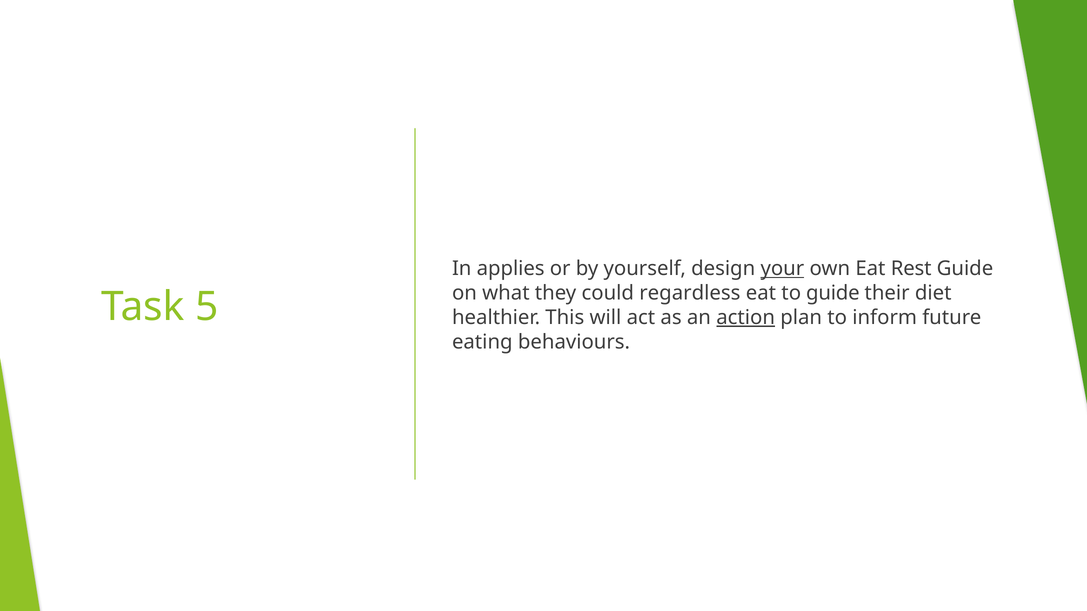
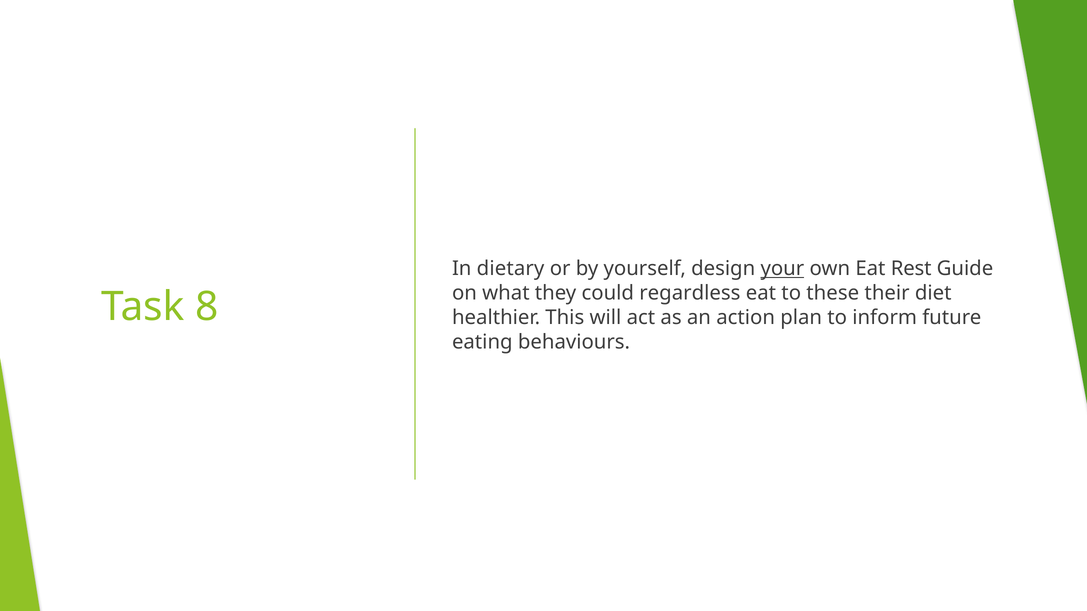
applies: applies -> dietary (511, 269)
to guide: guide -> these (833, 293)
5: 5 -> 8 (207, 307)
action underline: present -> none (746, 318)
